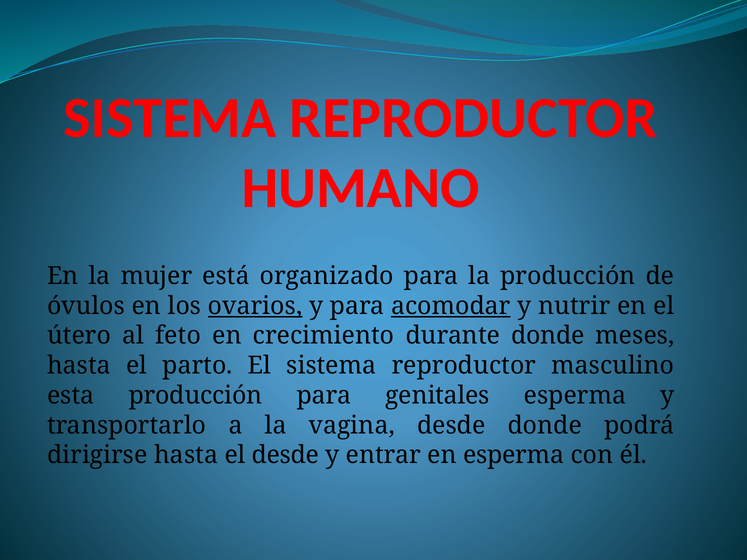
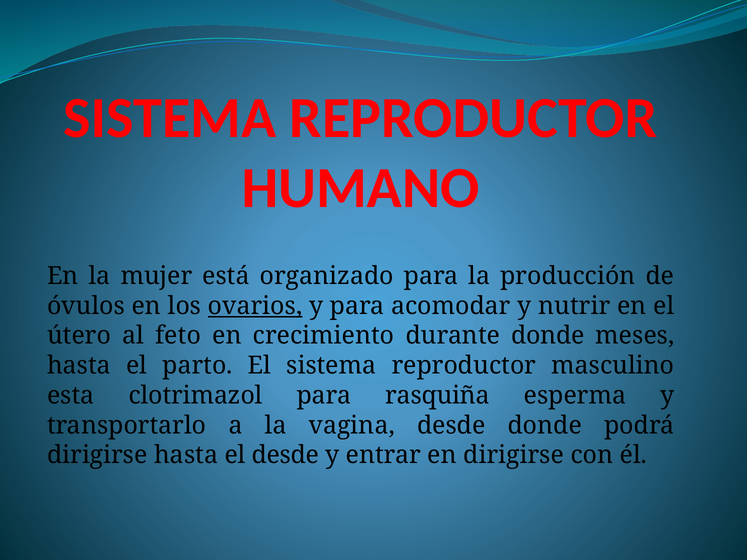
acomodar underline: present -> none (451, 306)
esta producción: producción -> clotrimazol (196, 396)
genitales: genitales -> rasquiña (437, 396)
en esperma: esperma -> dirigirse (514, 455)
